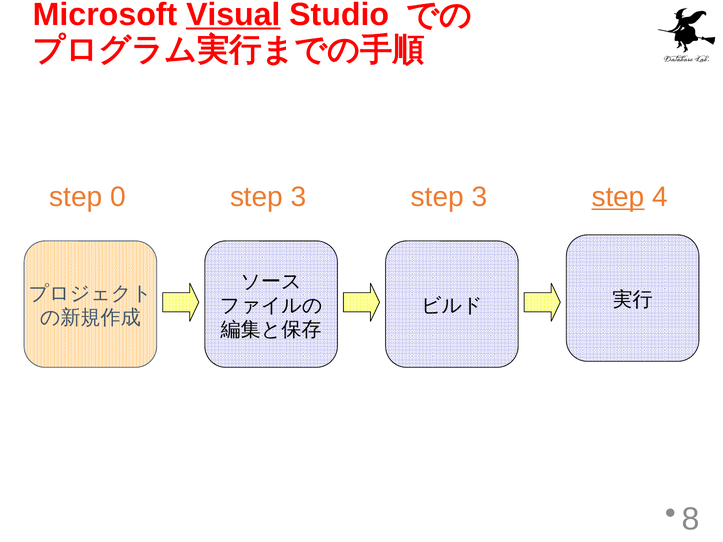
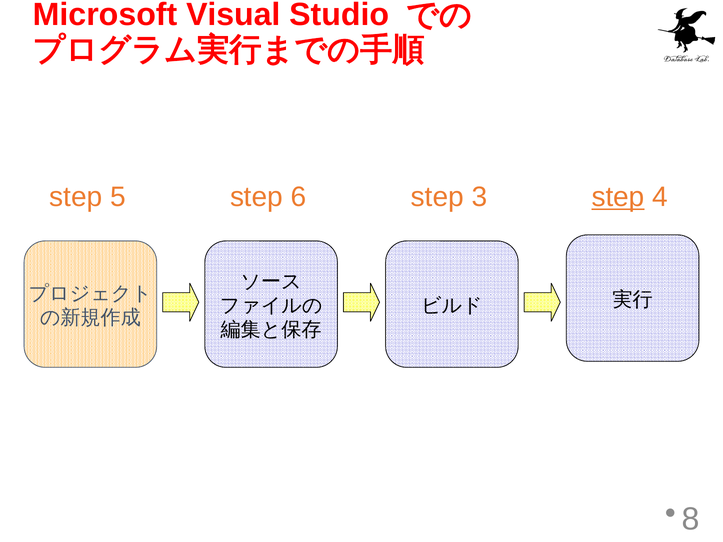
Visual underline: present -> none (233, 15)
0: 0 -> 5 (118, 197)
3: 3 -> 6 (299, 197)
